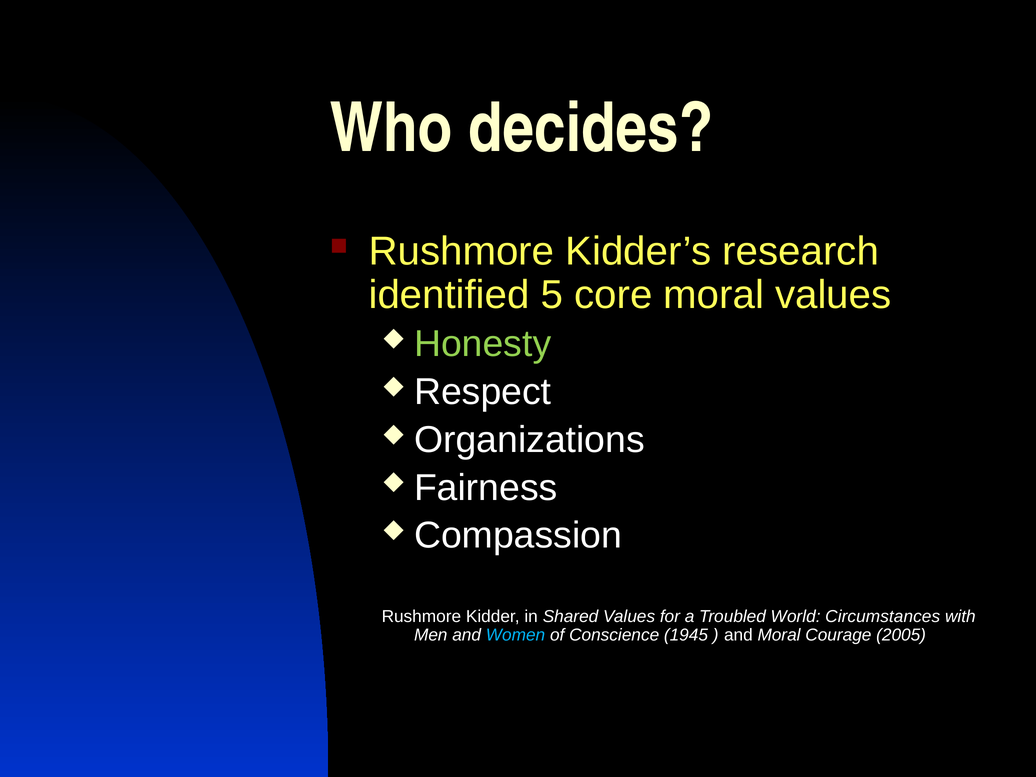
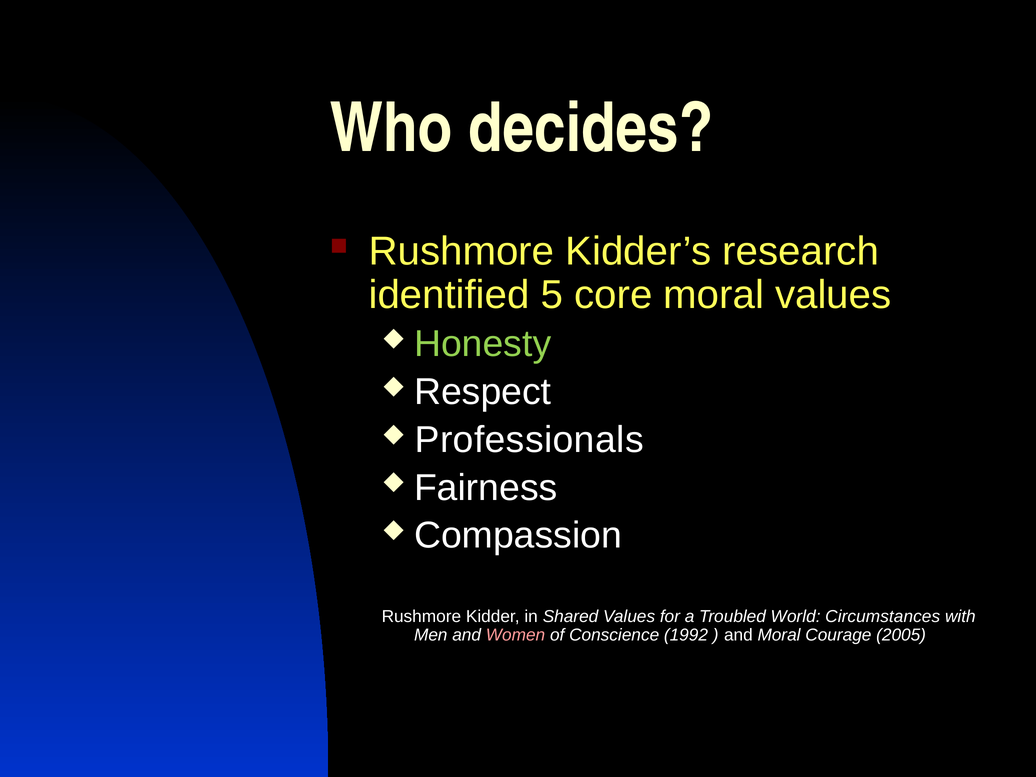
Organizations: Organizations -> Professionals (529, 440)
Women colour: light blue -> pink (515, 635)
1945: 1945 -> 1992 (686, 635)
